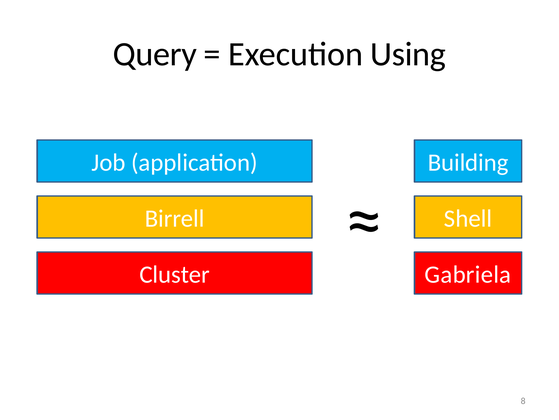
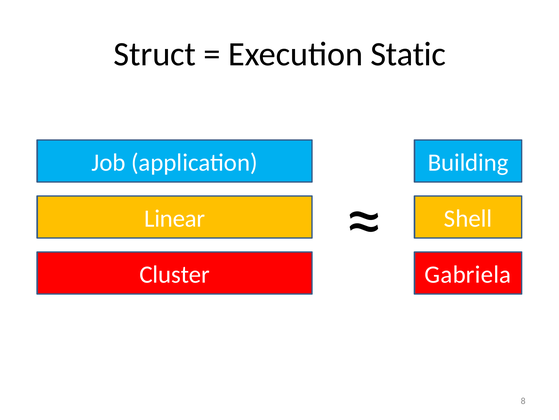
Query: Query -> Struct (155, 54)
Using: Using -> Static (408, 54)
Birrell: Birrell -> Linear (175, 218)
